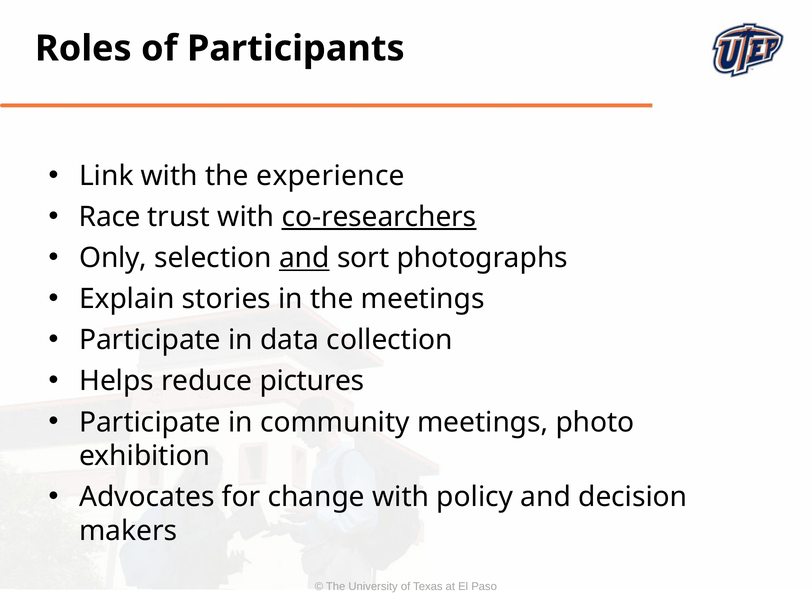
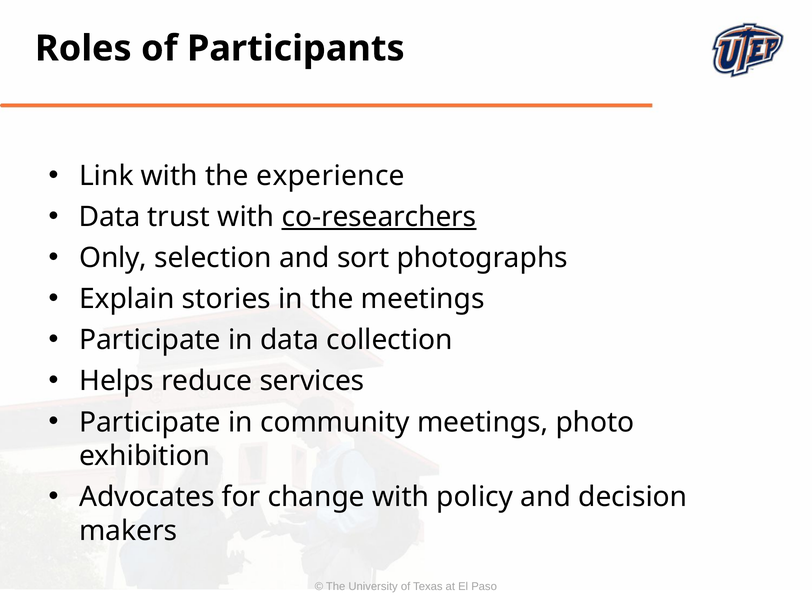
Race: Race -> Data (110, 217)
and underline: present -> none (304, 258)
pictures: pictures -> services (312, 381)
